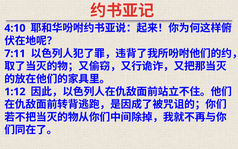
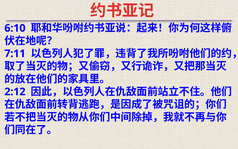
4:10: 4:10 -> 6:10 (15, 28)
1:12: 1:12 -> 2:12 (15, 92)
